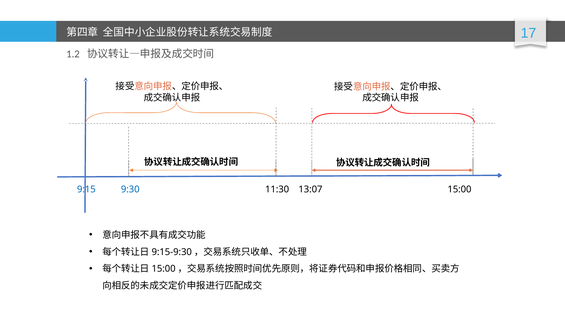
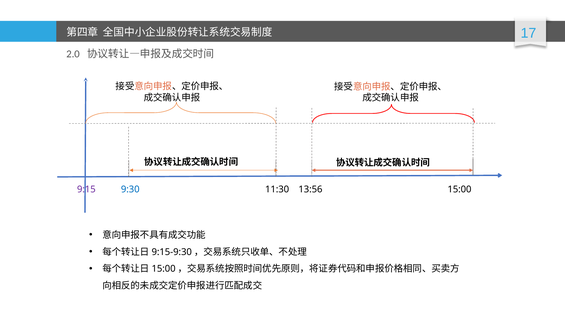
1.2: 1.2 -> 2.0 (73, 54)
9:15 colour: blue -> purple (86, 189)
13:07: 13:07 -> 13:56 (310, 189)
